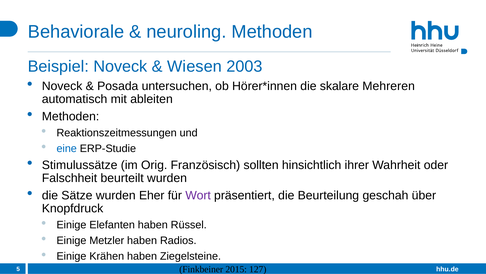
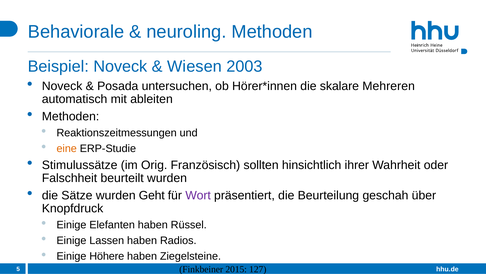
eine colour: blue -> orange (67, 148)
Eher: Eher -> Geht (152, 195)
Metzler: Metzler -> Lassen (107, 240)
Krähen: Krähen -> Höhere (107, 256)
